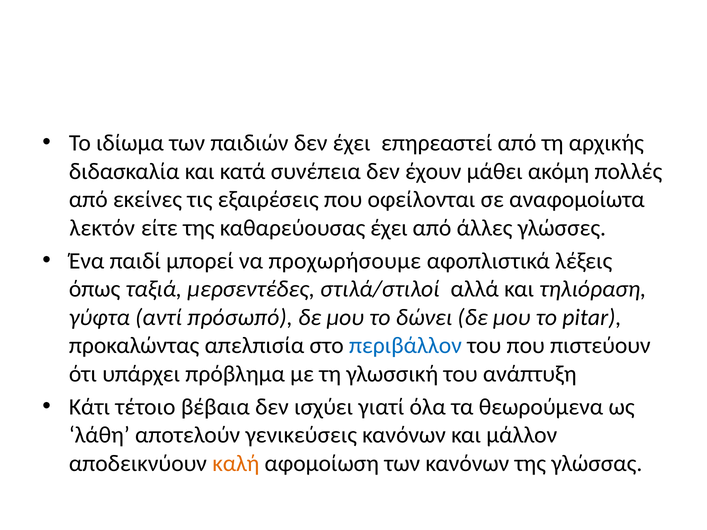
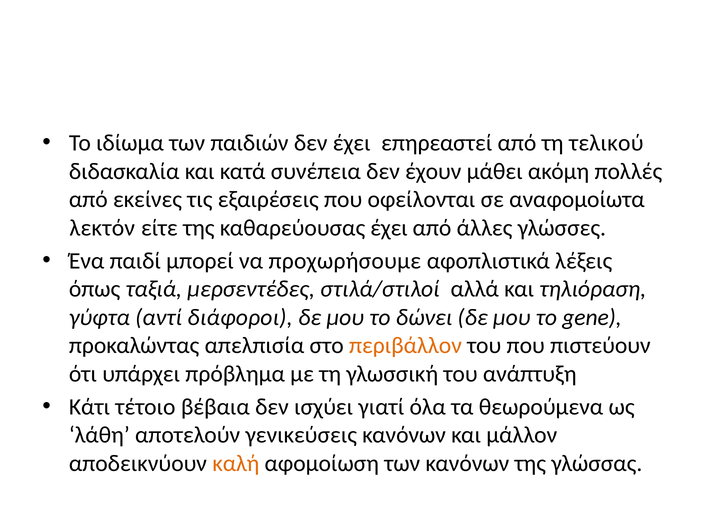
αρχικής: αρχικής -> τελικού (606, 143)
πρόσωπό: πρόσωπό -> διάφοροι (240, 317)
pitar: pitar -> gene (592, 317)
περιβάλλον colour: blue -> orange (405, 346)
